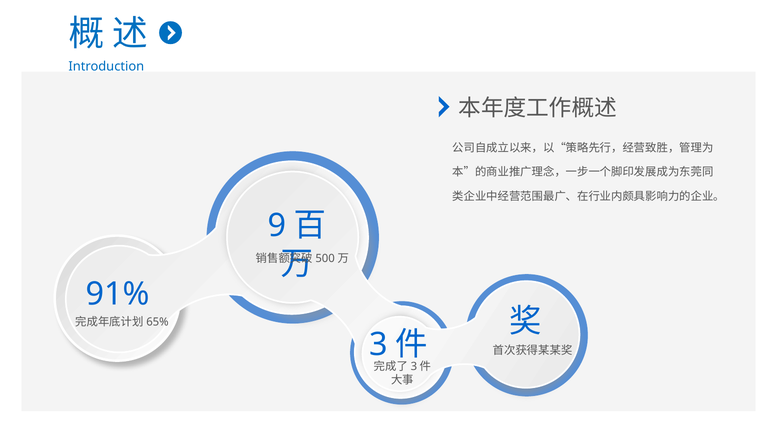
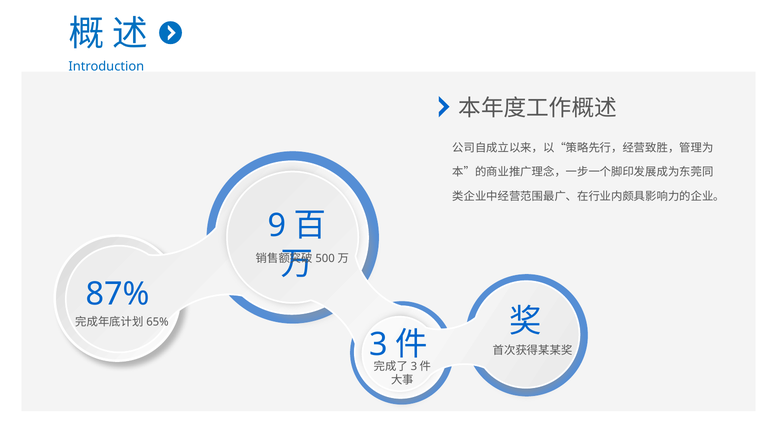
91%: 91% -> 87% (118, 294)
